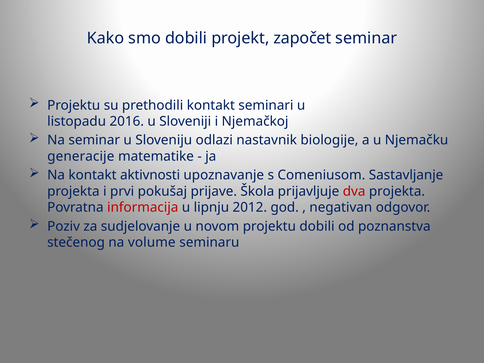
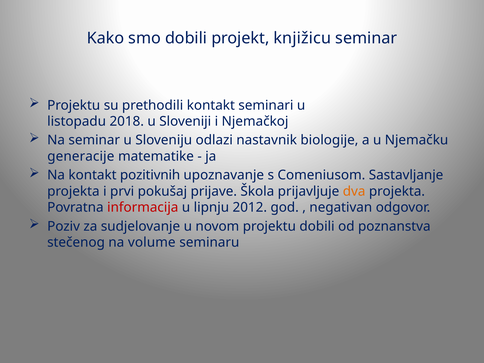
započet: započet -> knjižicu (302, 38)
2016: 2016 -> 2018 (127, 121)
aktivnosti: aktivnosti -> pozitivnih (150, 175)
dva colour: red -> orange (354, 191)
